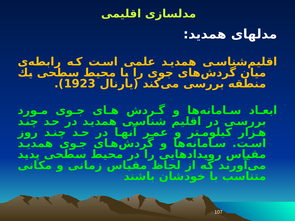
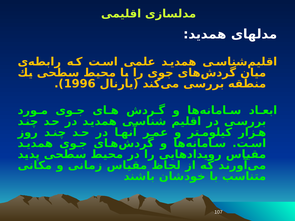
1923: 1923 -> 1996 (80, 84)
